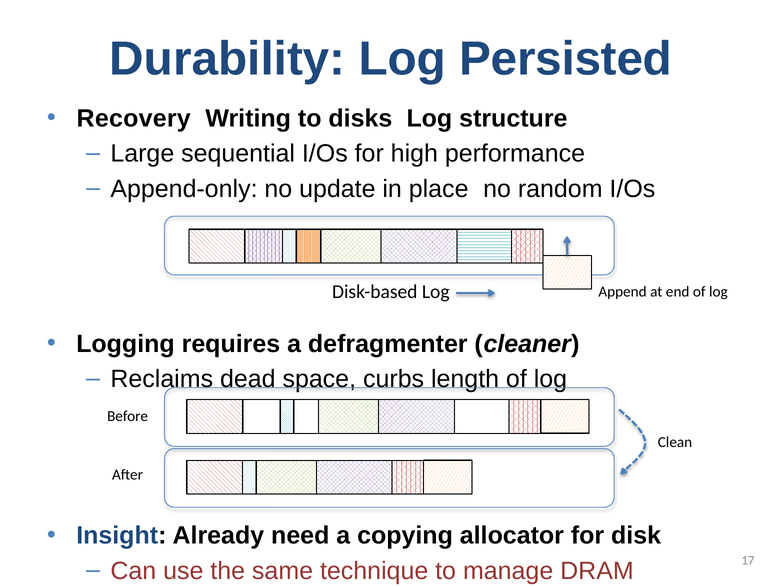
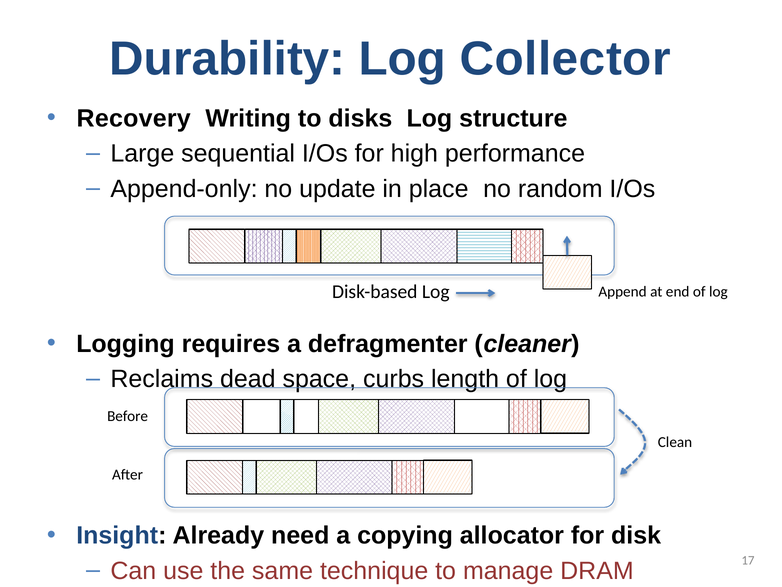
Persisted: Persisted -> Collector (565, 59)
